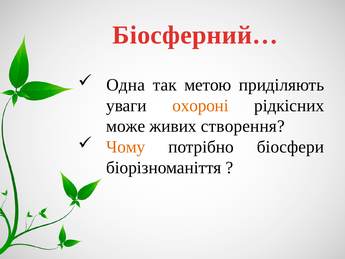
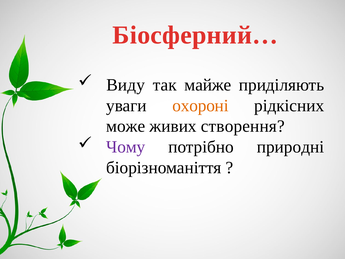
Одна: Одна -> Виду (126, 85)
метою: метою -> майже (208, 85)
Чому colour: orange -> purple (126, 147)
біосфери: біосфери -> природні (290, 147)
